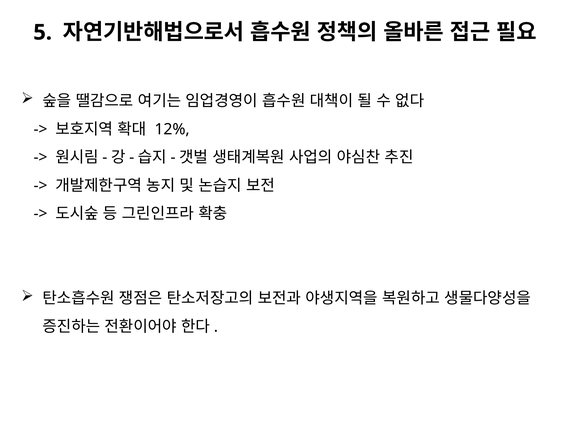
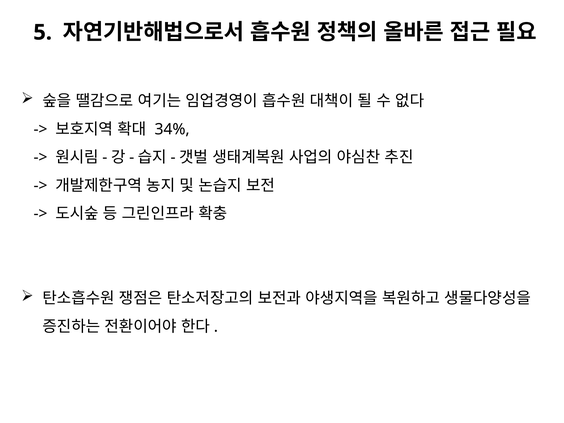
12%: 12% -> 34% (172, 129)
